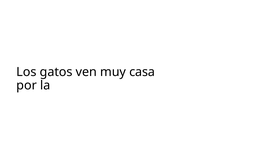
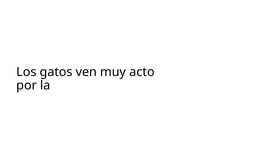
casa: casa -> acto (142, 72)
